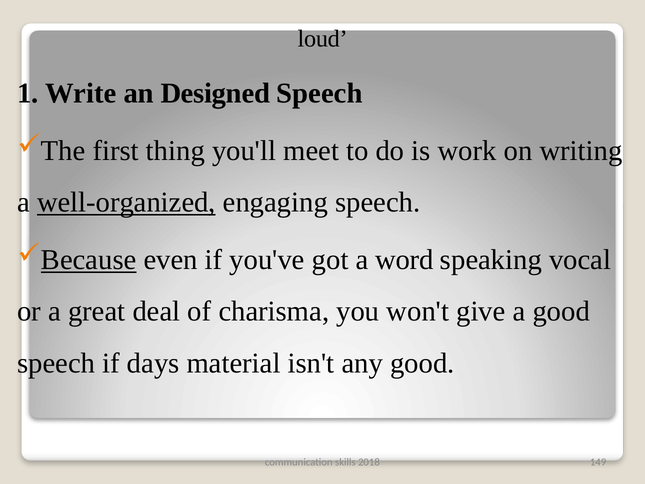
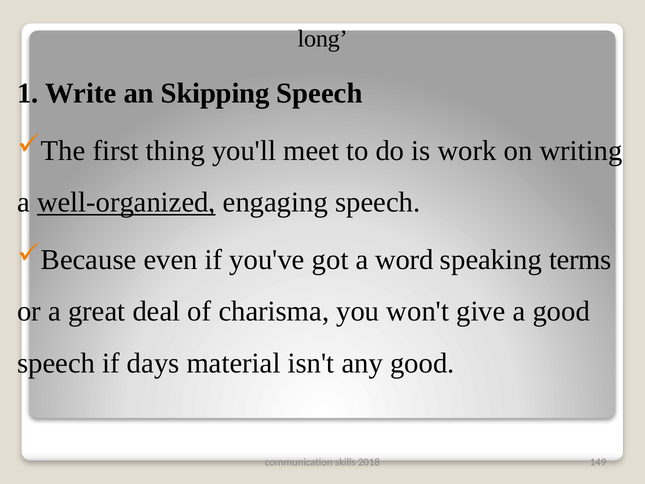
loud: loud -> long (323, 39)
Designed: Designed -> Skipping (215, 93)
Because underline: present -> none (89, 260)
vocal: vocal -> terms (580, 260)
